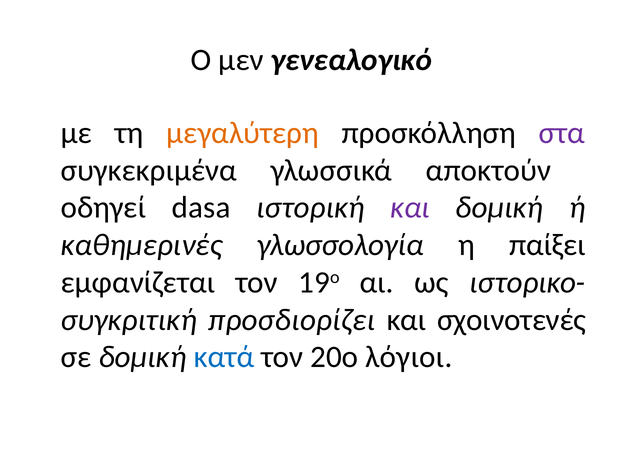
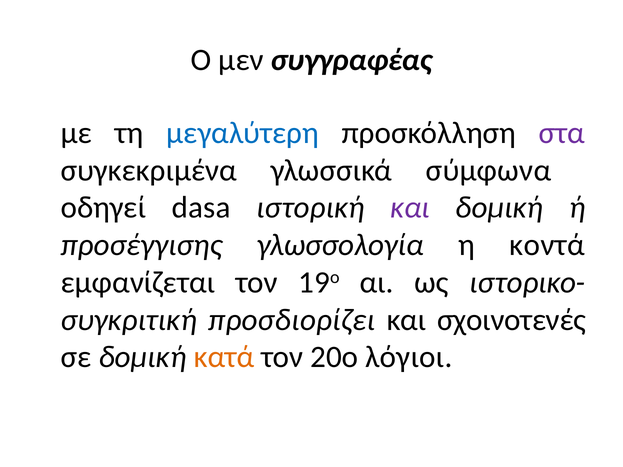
γενεαλογικό: γενεαλογικό -> συγγραφέας (352, 60)
μεγαλύτερη colour: orange -> blue (243, 133)
αποκτούν: αποκτούν -> σύμφωνα (489, 170)
καθημερινές: καθημερινές -> προσέγγισης (142, 245)
παίξει: παίξει -> κοντά (547, 245)
κατά colour: blue -> orange (224, 357)
